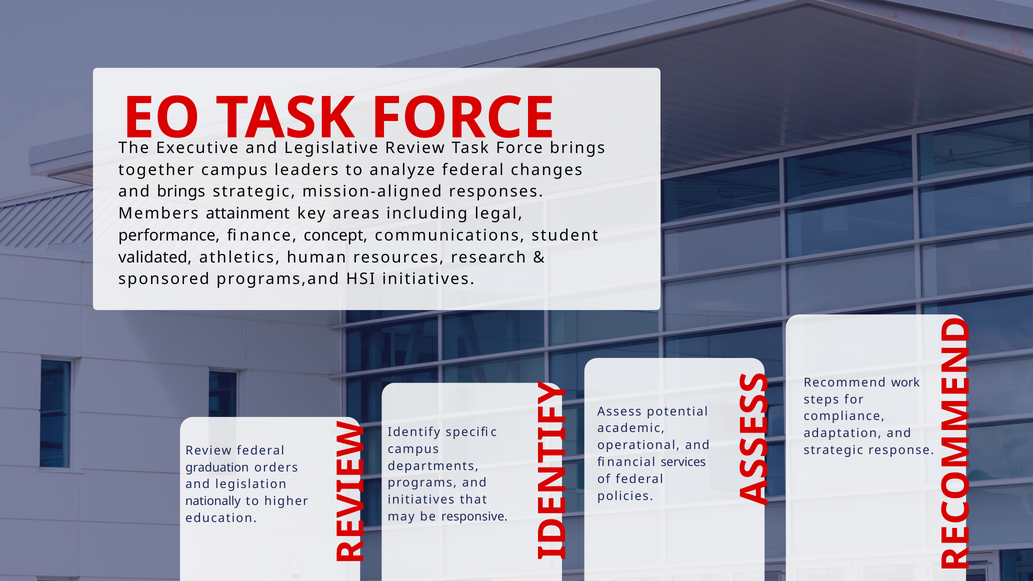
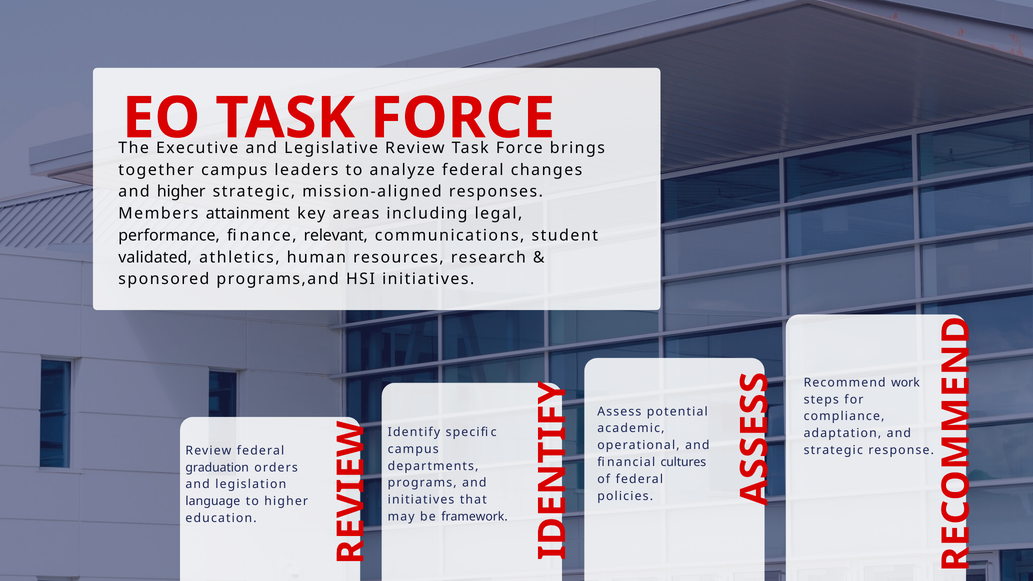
and brings: brings -> higher (181, 192)
concept: concept -> relevant (336, 236)
services: services -> cultures (683, 462)
nationally: nationally -> language (213, 501)
responsive: responsive -> framework (474, 517)
